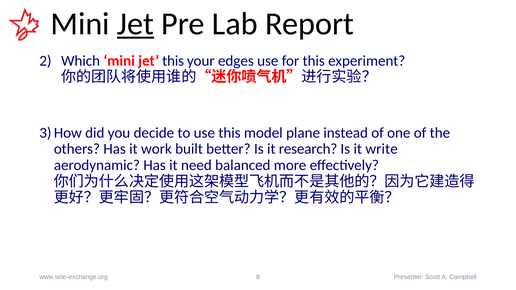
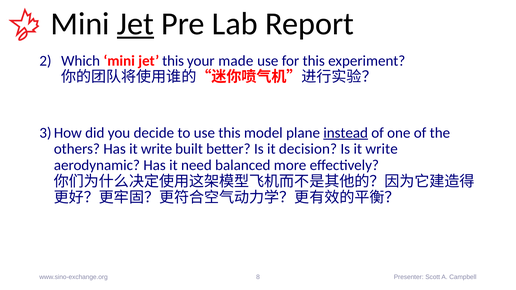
edges: edges -> made (236, 61)
instead underline: none -> present (346, 133)
Has it work: work -> write (157, 149)
research: research -> decision (308, 149)
